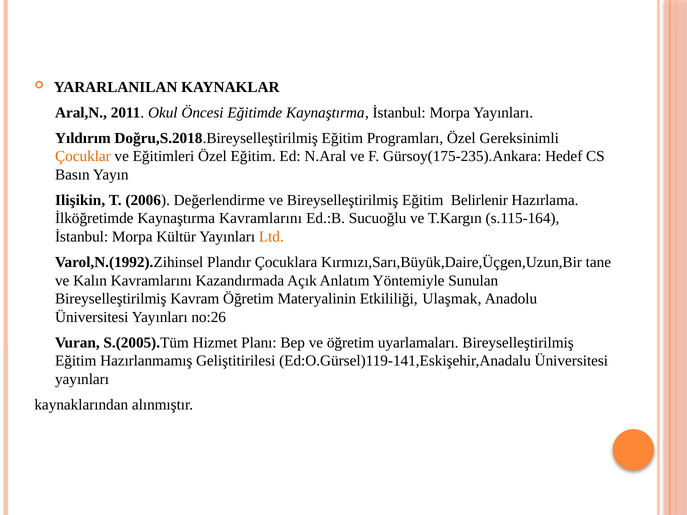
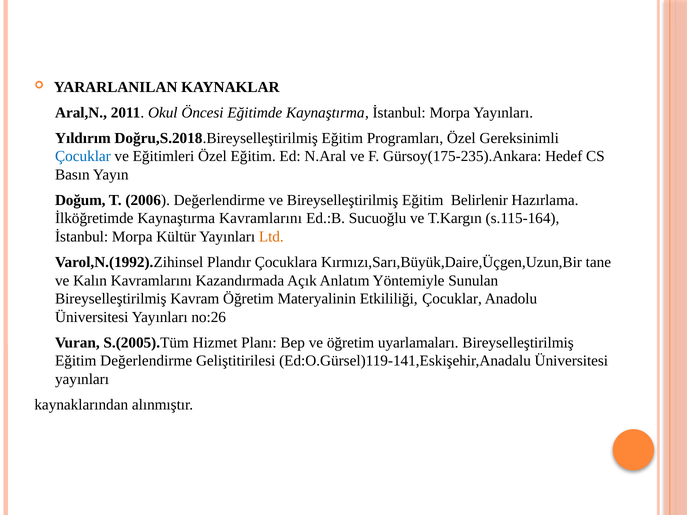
Çocuklar colour: orange -> blue (83, 156)
Ilişikin: Ilişikin -> Doğum (80, 200)
Etkililiği Ulaşmak: Ulaşmak -> Çocuklar (452, 299)
Eğitim Hazırlanmamış: Hazırlanmamış -> Değerlendirme (146, 361)
